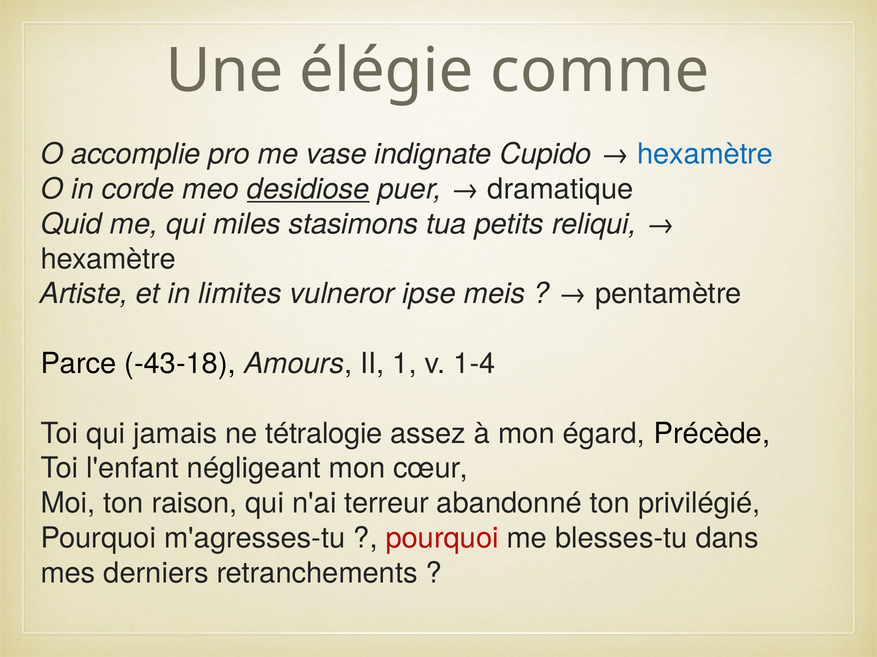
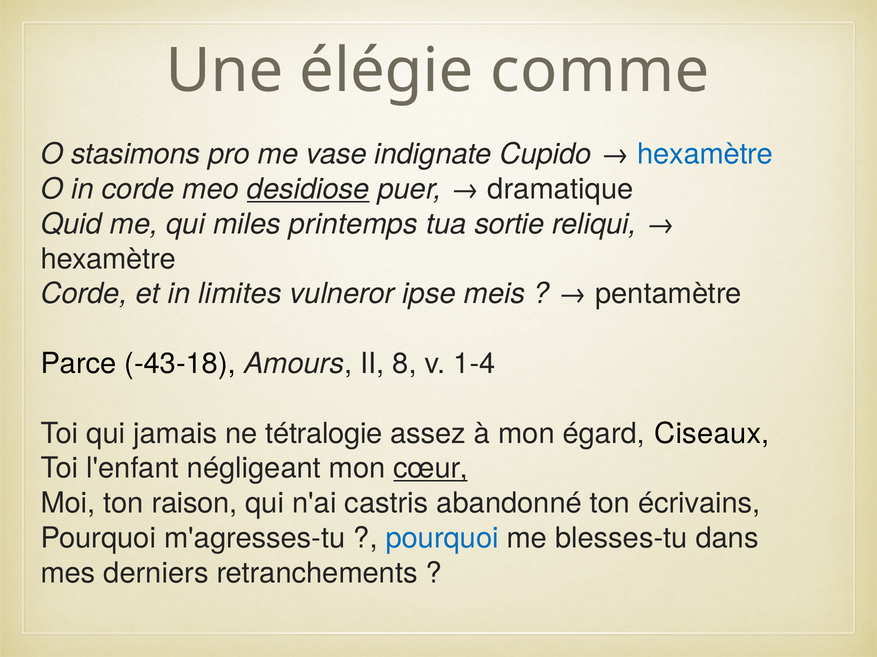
accomplie: accomplie -> stasimons (136, 154)
stasimons: stasimons -> printemps (353, 224)
petits: petits -> sortie (509, 224)
Artiste: Artiste -> Corde (84, 294)
1: 1 -> 8 (405, 364)
Précède: Précède -> Ciseaux (712, 434)
cœur underline: none -> present (431, 469)
terreur: terreur -> castris (386, 504)
privilégié: privilégié -> écrivains (699, 504)
pourquoi colour: red -> blue (442, 539)
